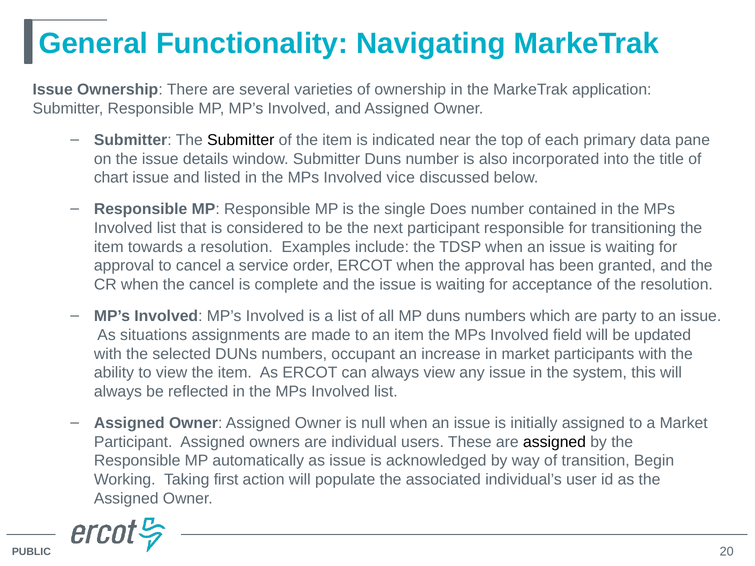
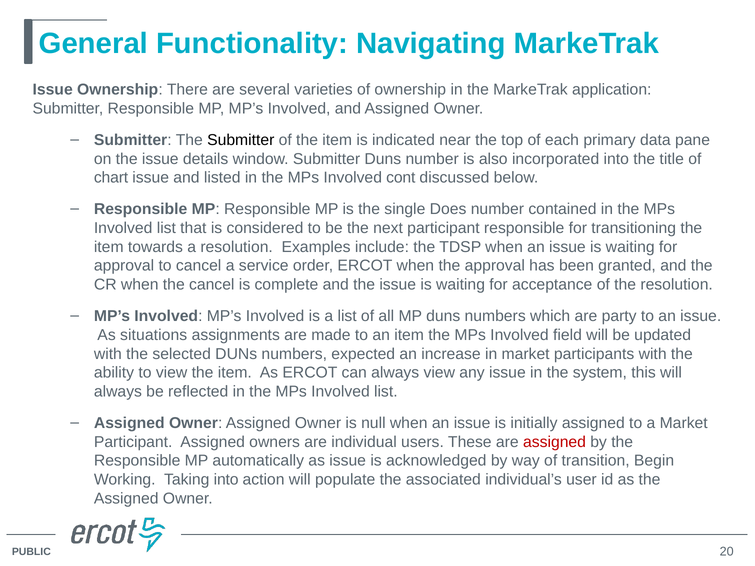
vice: vice -> cont (401, 178)
occupant: occupant -> expected (363, 354)
assigned colour: black -> red (555, 442)
Taking first: first -> into (226, 480)
